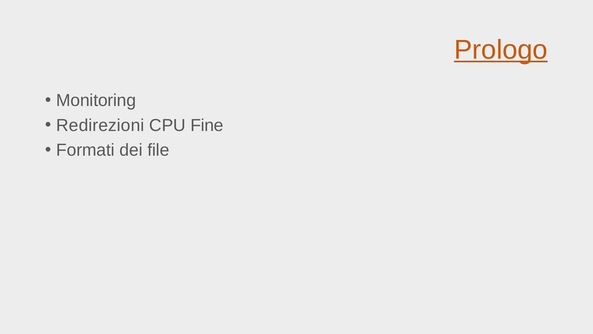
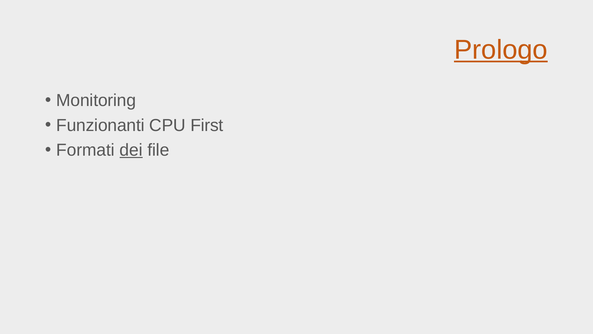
Redirezioni: Redirezioni -> Funzionanti (100, 125)
Fine: Fine -> First (207, 125)
dei underline: none -> present (131, 150)
